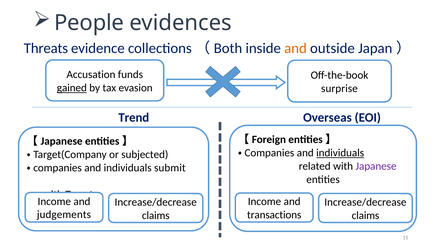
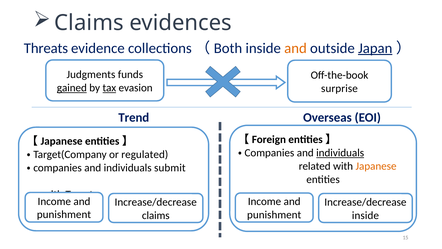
People: People -> Claims (89, 23)
Japan underline: none -> present (375, 48)
Accusation: Accusation -> Judgments (91, 74)
tax underline: none -> present (109, 88)
subjected: subjected -> regulated (145, 154)
Japanese colour: purple -> orange (376, 166)
judgements: judgements -> punishment (64, 214)
transactions: transactions -> punishment (274, 215)
claims: claims -> inside (365, 215)
